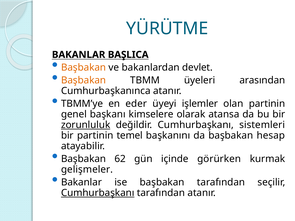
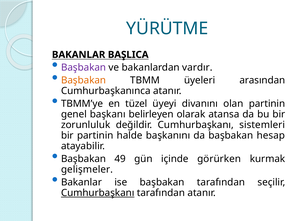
Başbakan colour: orange -> purple (84, 68)
devlet: devlet -> vardır (197, 68)
eder: eder -> tüzel (136, 104)
işlemler: işlemler -> divanını (200, 104)
kimselere: kimselere -> belirleyen (151, 114)
zorunluluk underline: present -> none (86, 125)
temel: temel -> halde (130, 136)
62: 62 -> 49 (120, 159)
